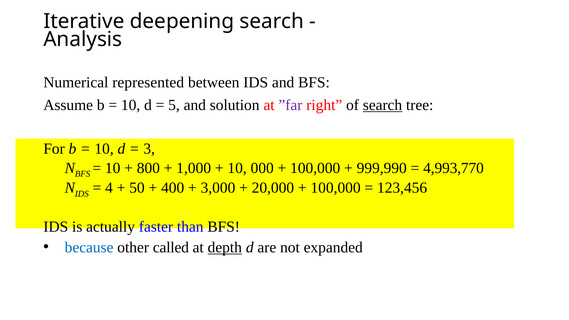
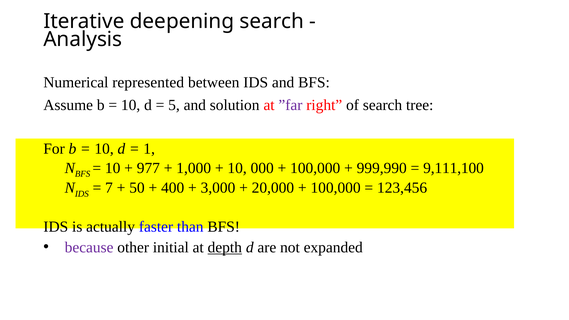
search underline: present -> none (383, 105)
3: 3 -> 1 (149, 149)
800: 800 -> 977 (148, 168)
4,993,770: 4,993,770 -> 9,111,100 (454, 168)
4: 4 -> 7 (109, 188)
because colour: blue -> purple (89, 247)
called: called -> initial (171, 247)
